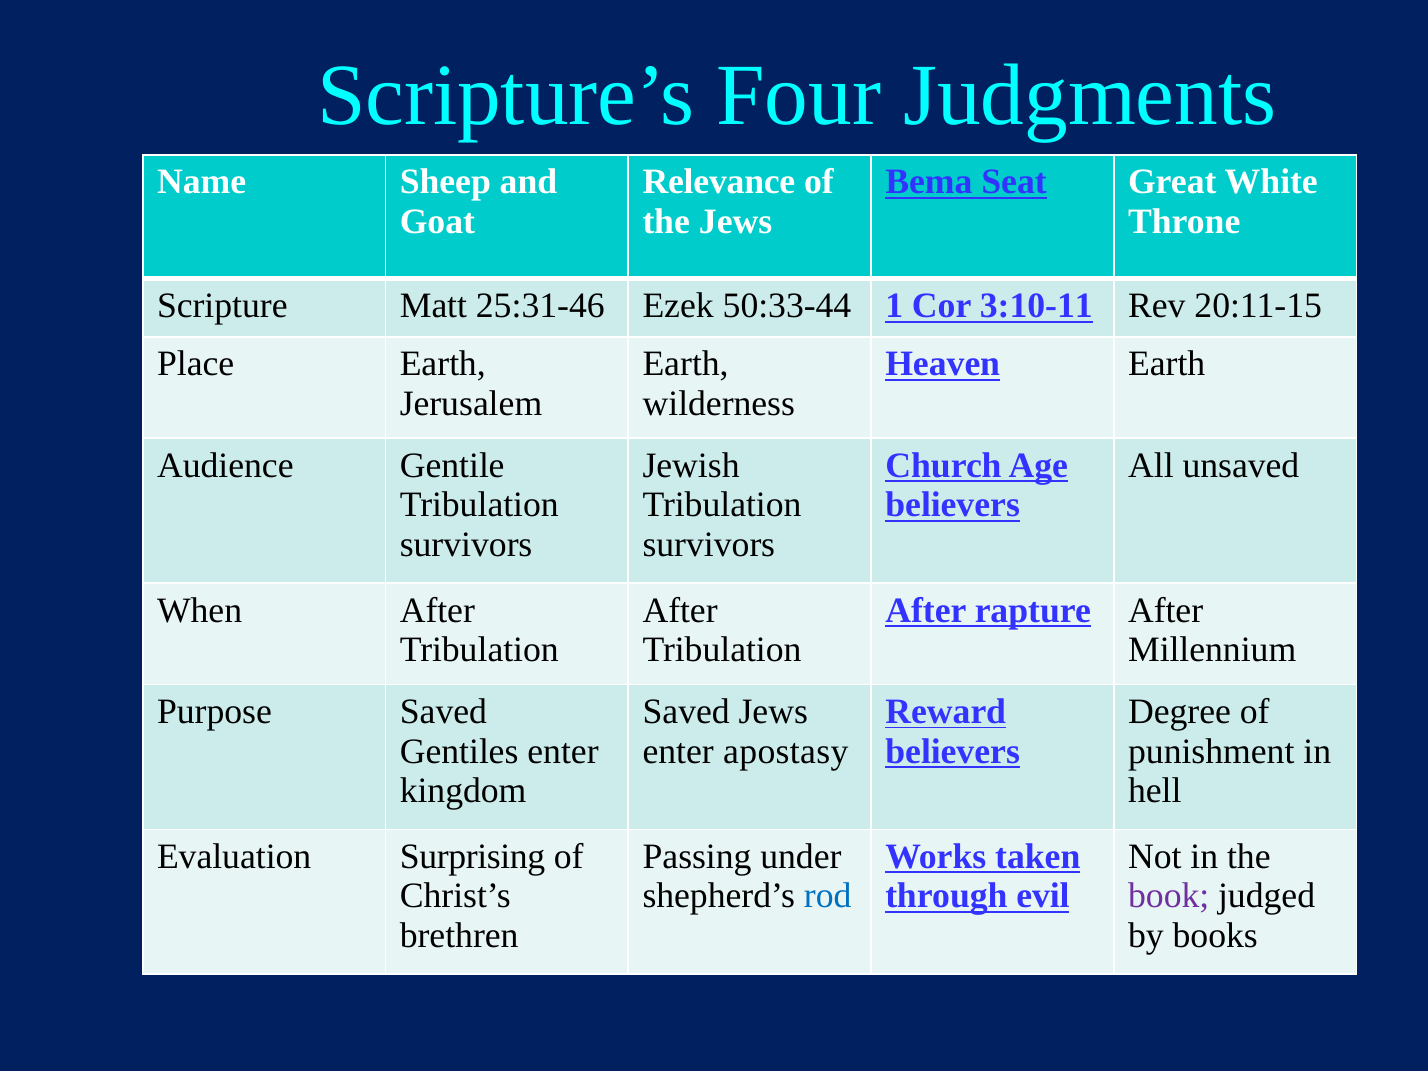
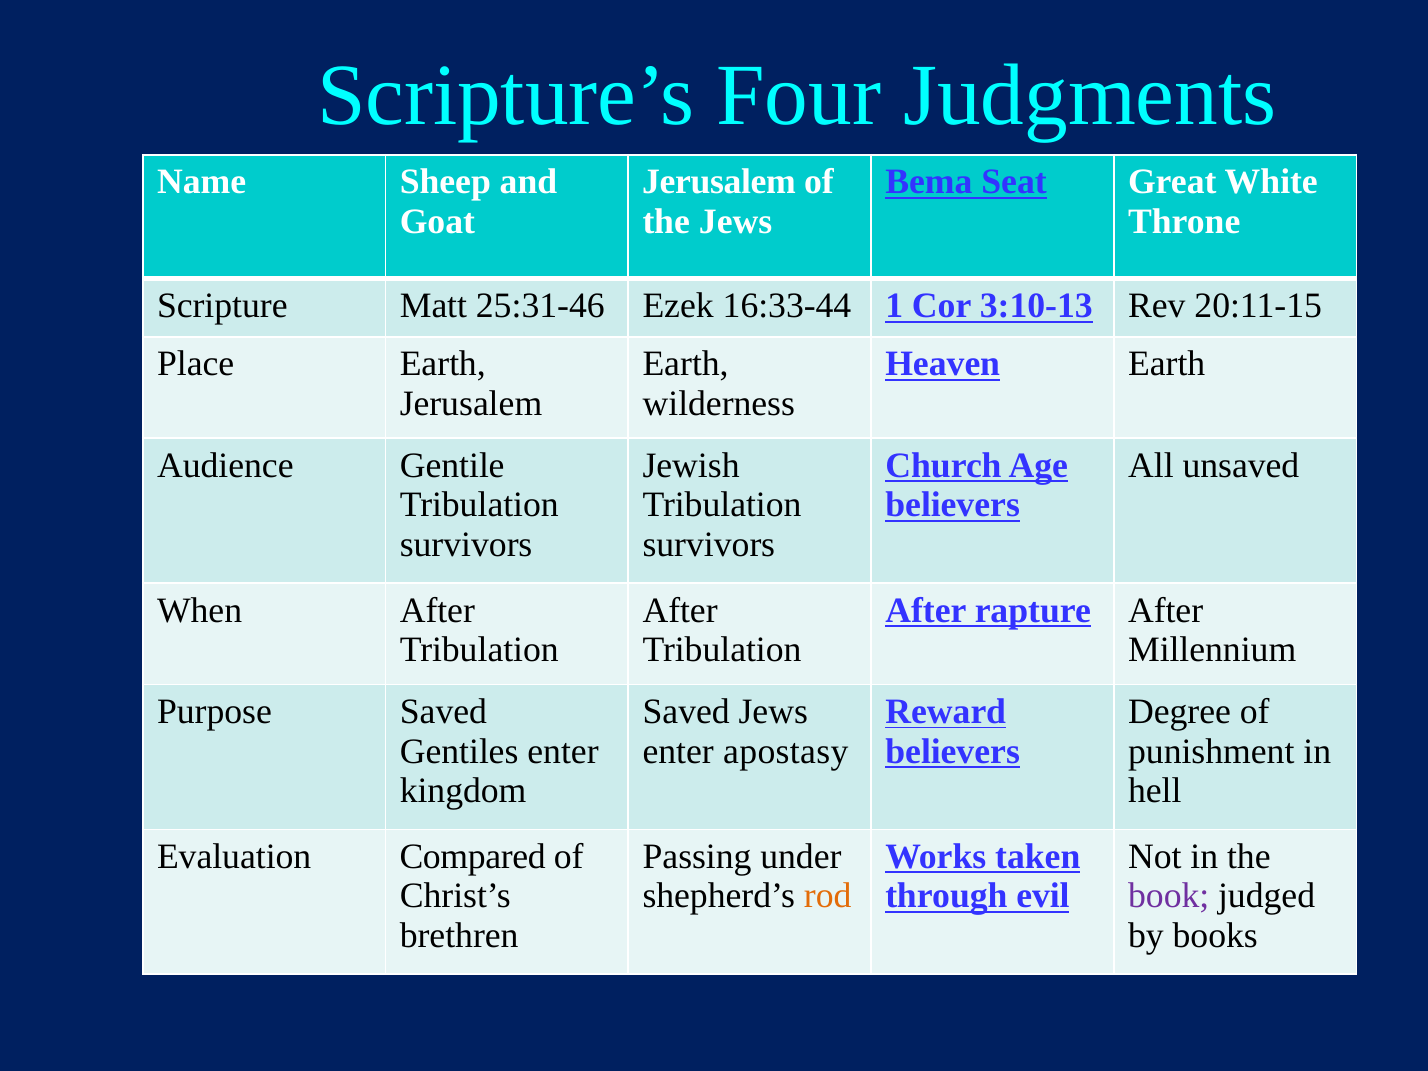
Relevance: Relevance -> Jerusalem (719, 182)
50:33-44: 50:33-44 -> 16:33-44 (787, 306)
3:10-11: 3:10-11 -> 3:10-13 (1036, 306)
Surprising: Surprising -> Compared (473, 857)
rod colour: blue -> orange (828, 896)
